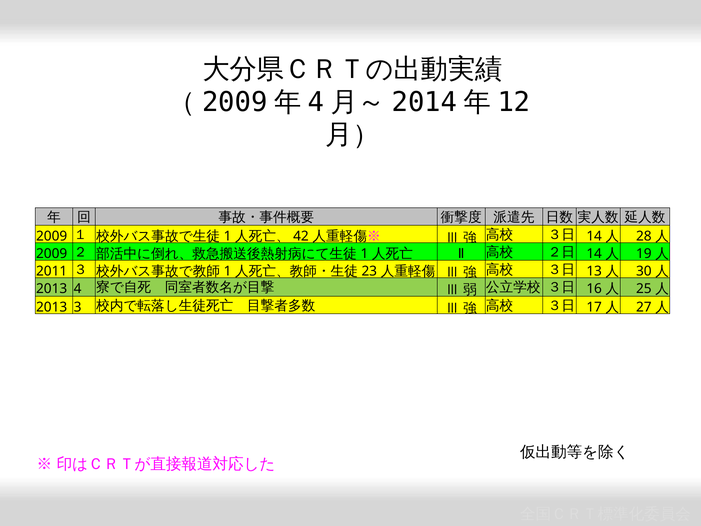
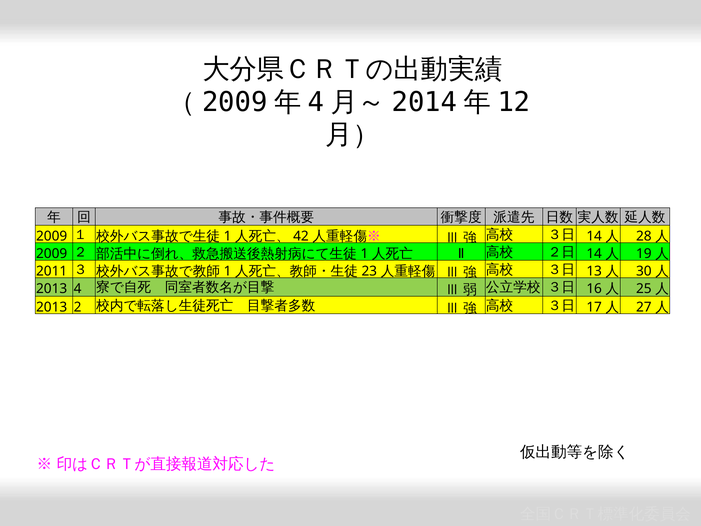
3: 3 -> 2 (78, 307)
